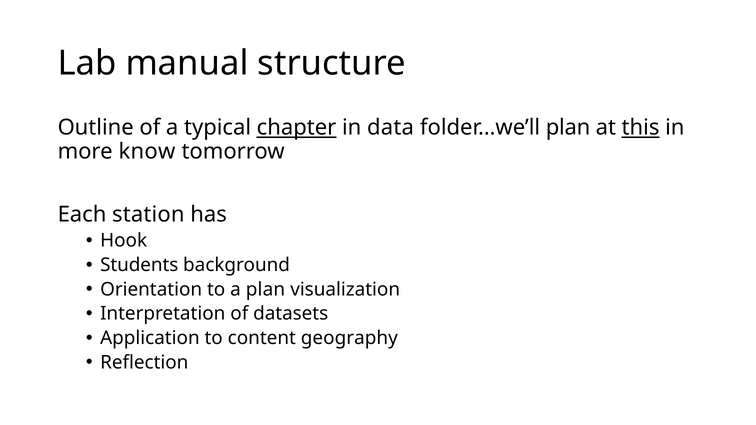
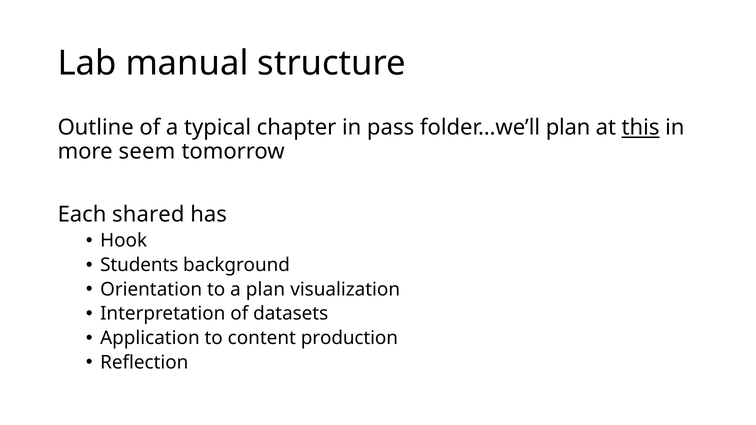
chapter underline: present -> none (297, 128)
data: data -> pass (391, 128)
know: know -> seem (147, 152)
station: station -> shared (148, 215)
geography: geography -> production (349, 338)
